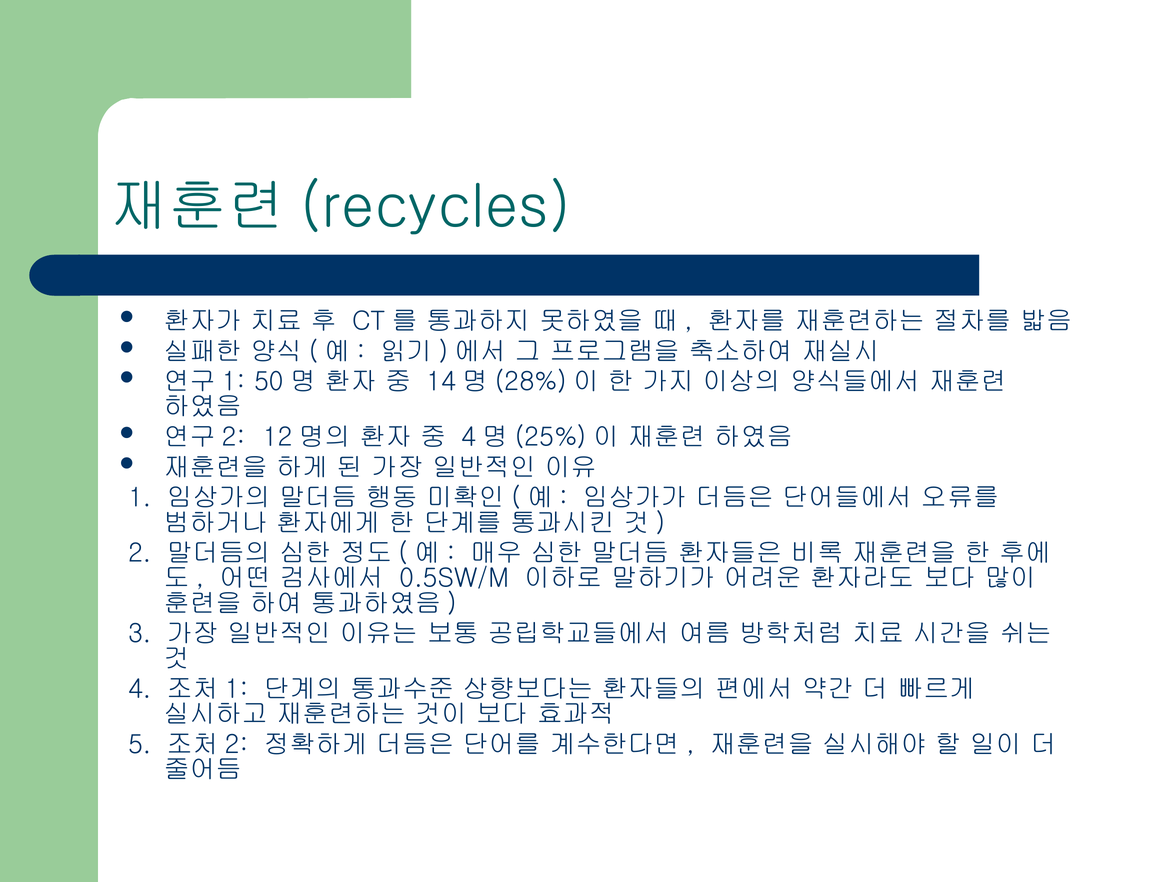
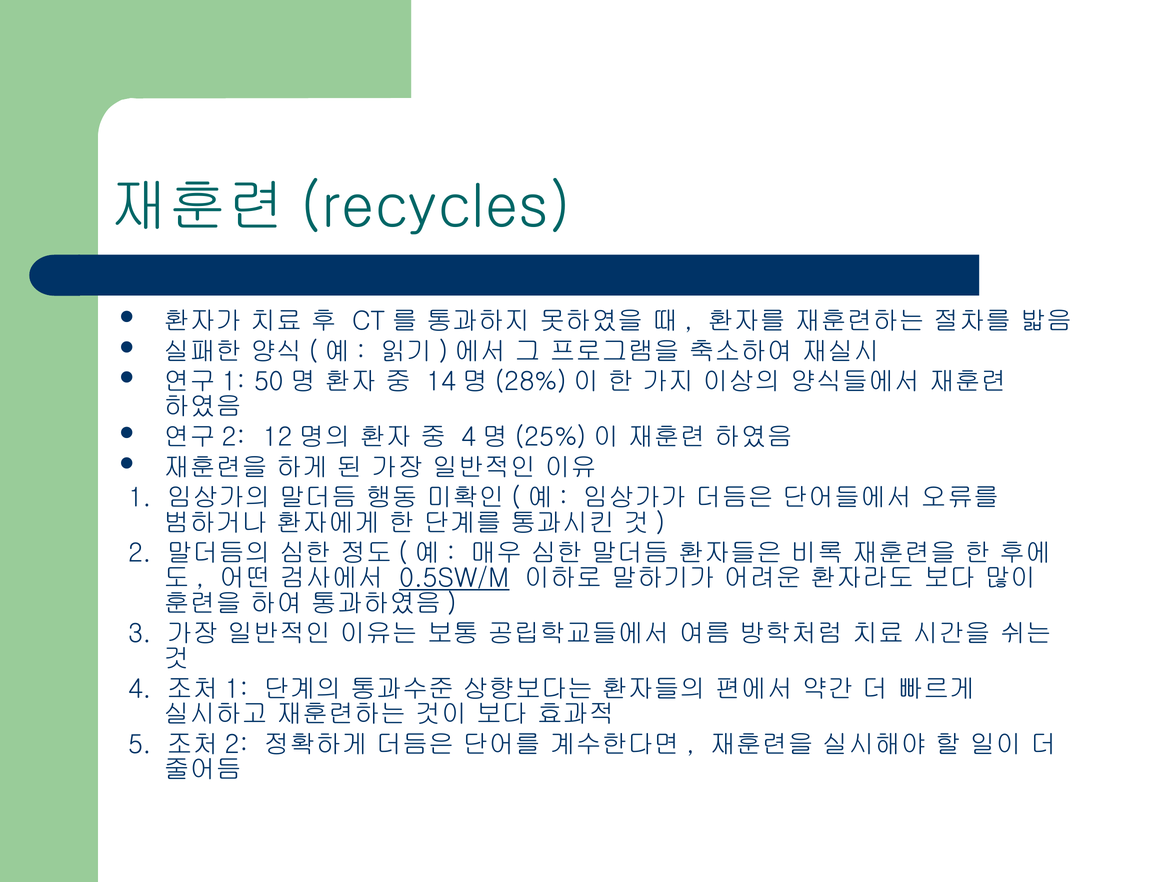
0.5SW/M underline: none -> present (454, 578)
